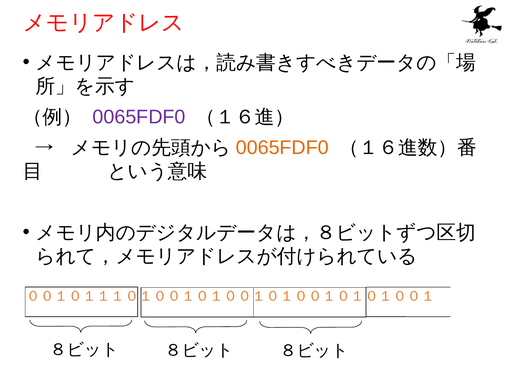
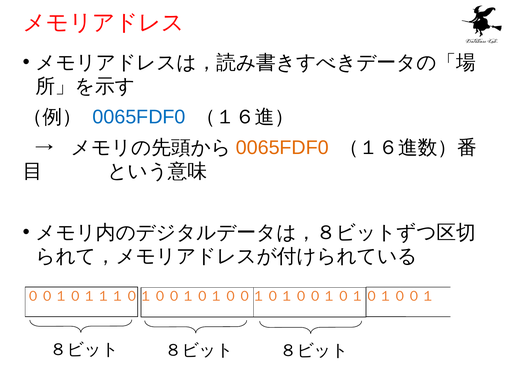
0065FDF0 colour: purple -> blue (139, 117)
